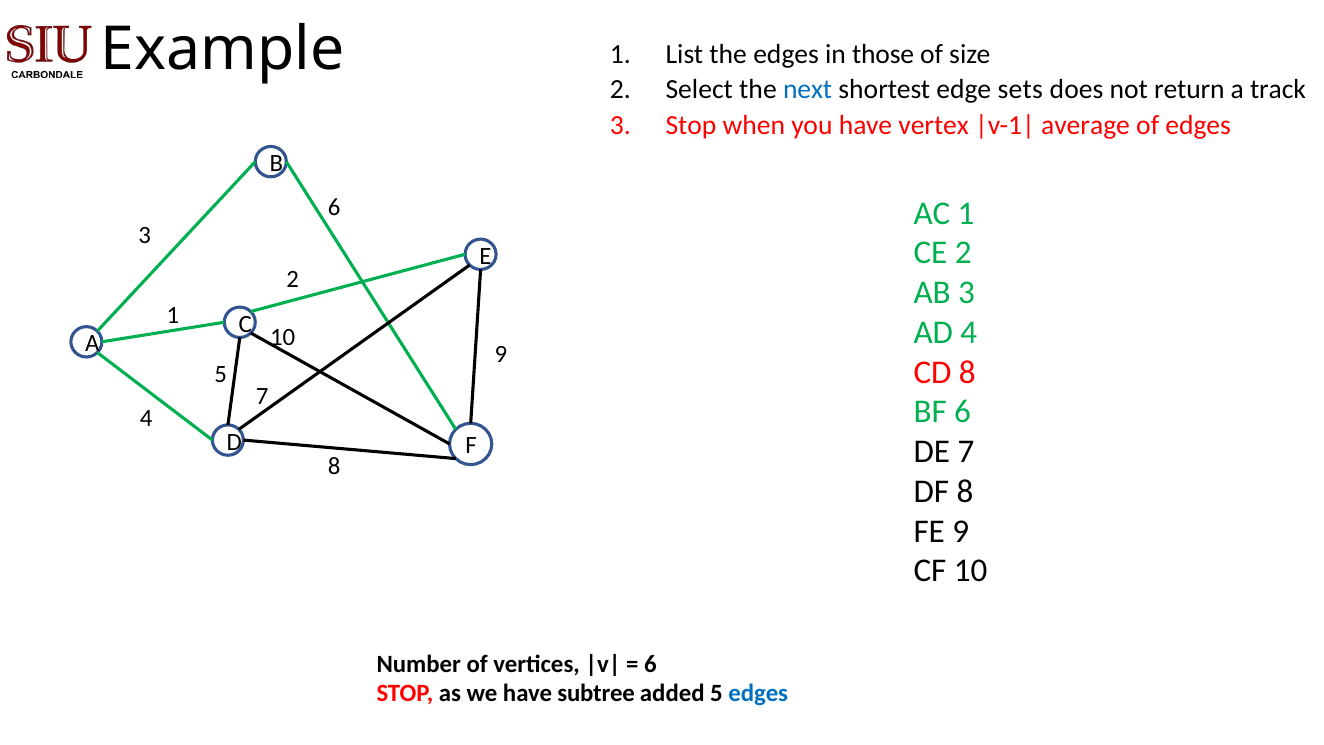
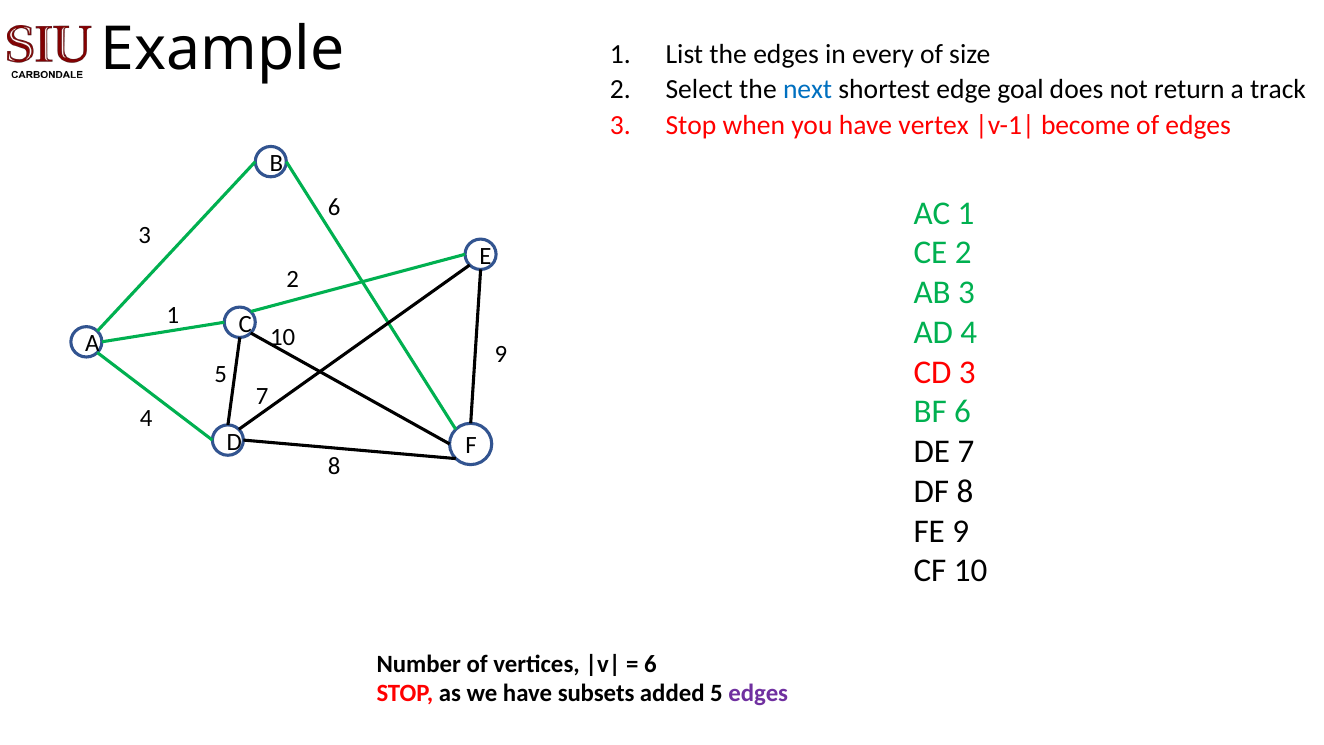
those: those -> every (883, 54)
sets: sets -> goal (1021, 90)
average: average -> become (1086, 126)
CD 8: 8 -> 3 (967, 372)
subtree: subtree -> subsets (596, 694)
edges colour: blue -> purple (758, 694)
